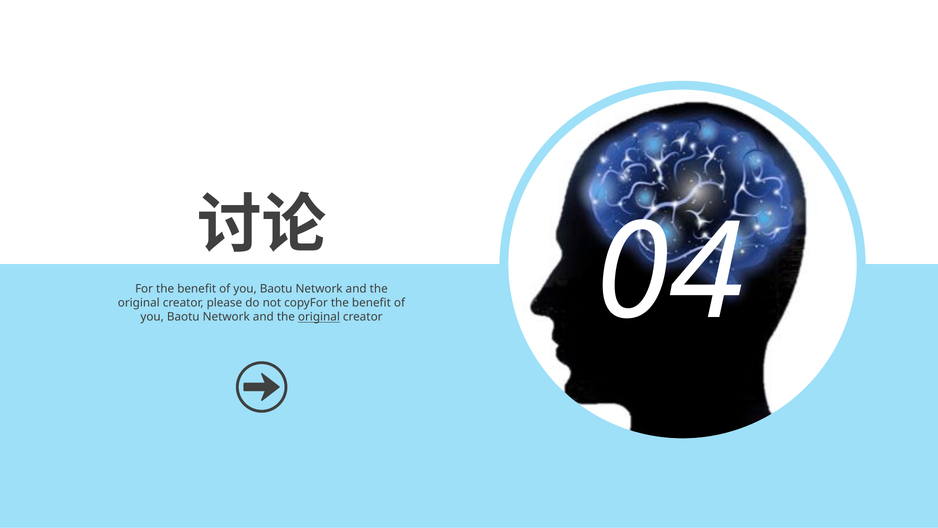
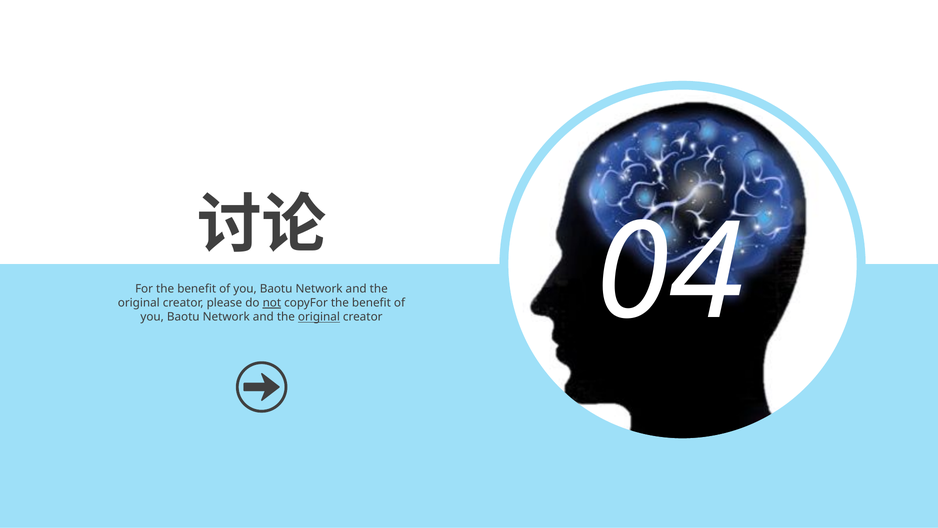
not underline: none -> present (272, 303)
